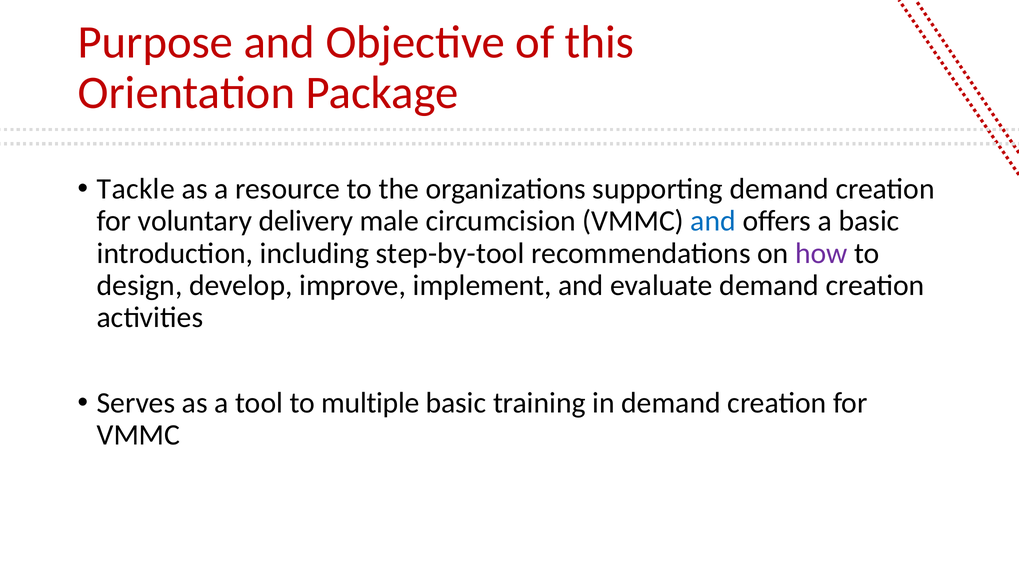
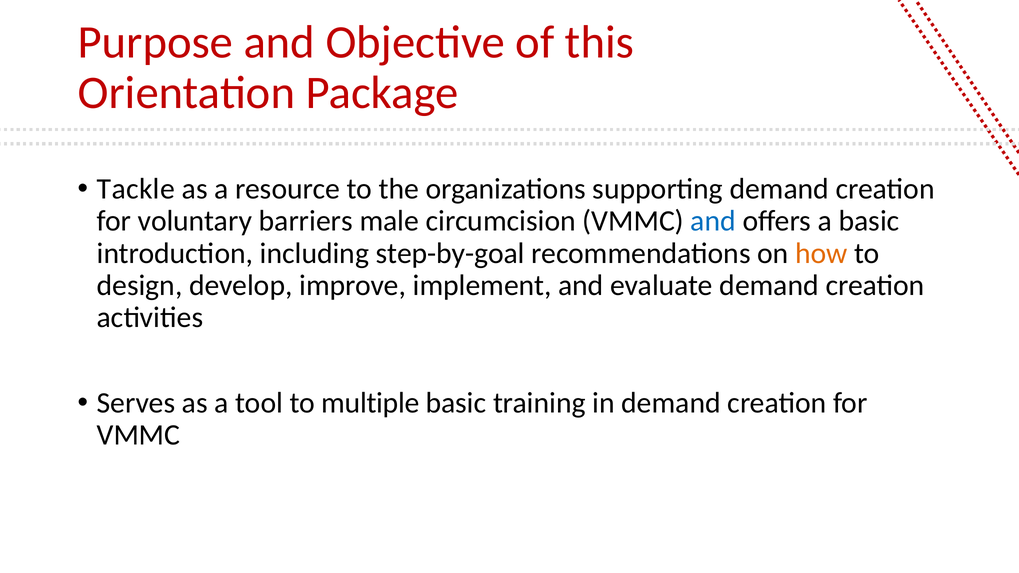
delivery: delivery -> barriers (306, 221)
step-by-tool: step-by-tool -> step-by-goal (450, 253)
how colour: purple -> orange (821, 253)
